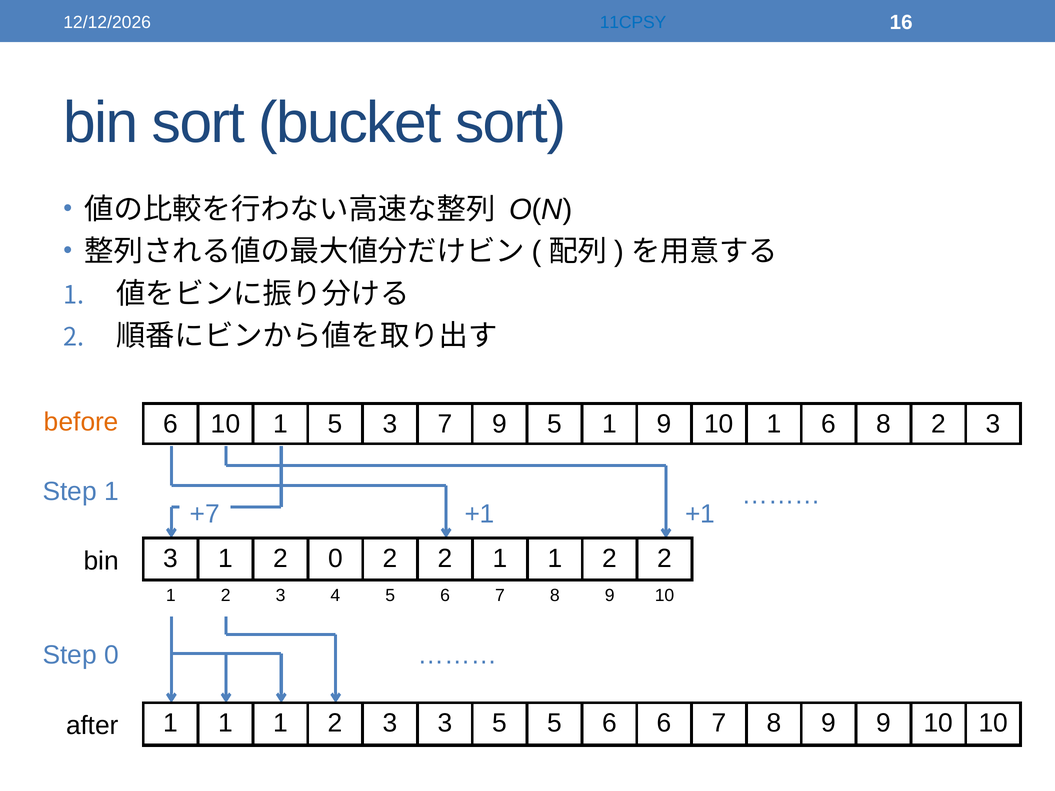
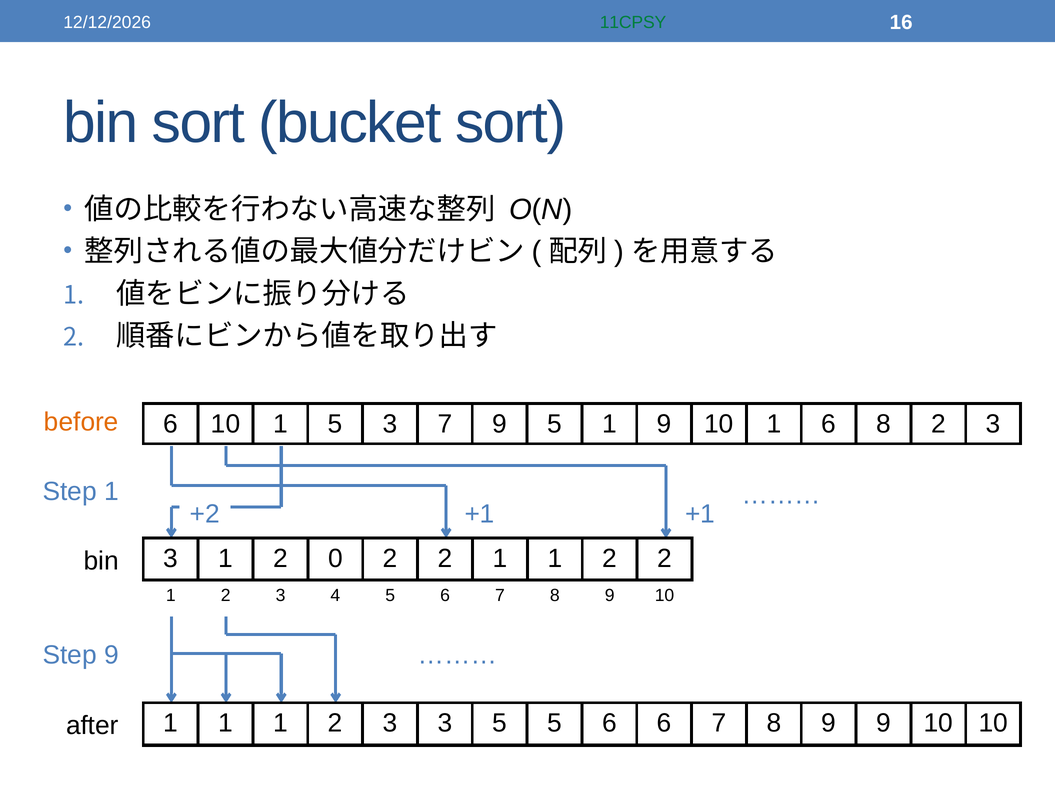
11CPSY colour: blue -> green (633, 22)
+7: +7 -> +2 (205, 514)
Step 0: 0 -> 9 (111, 655)
